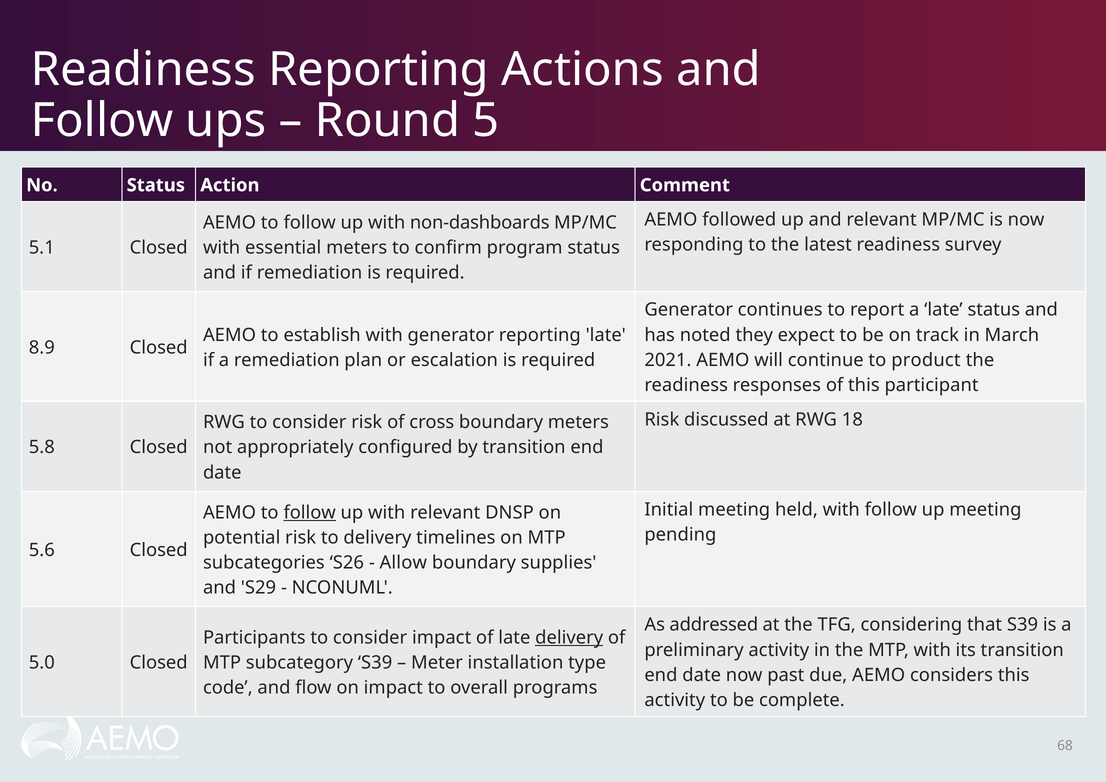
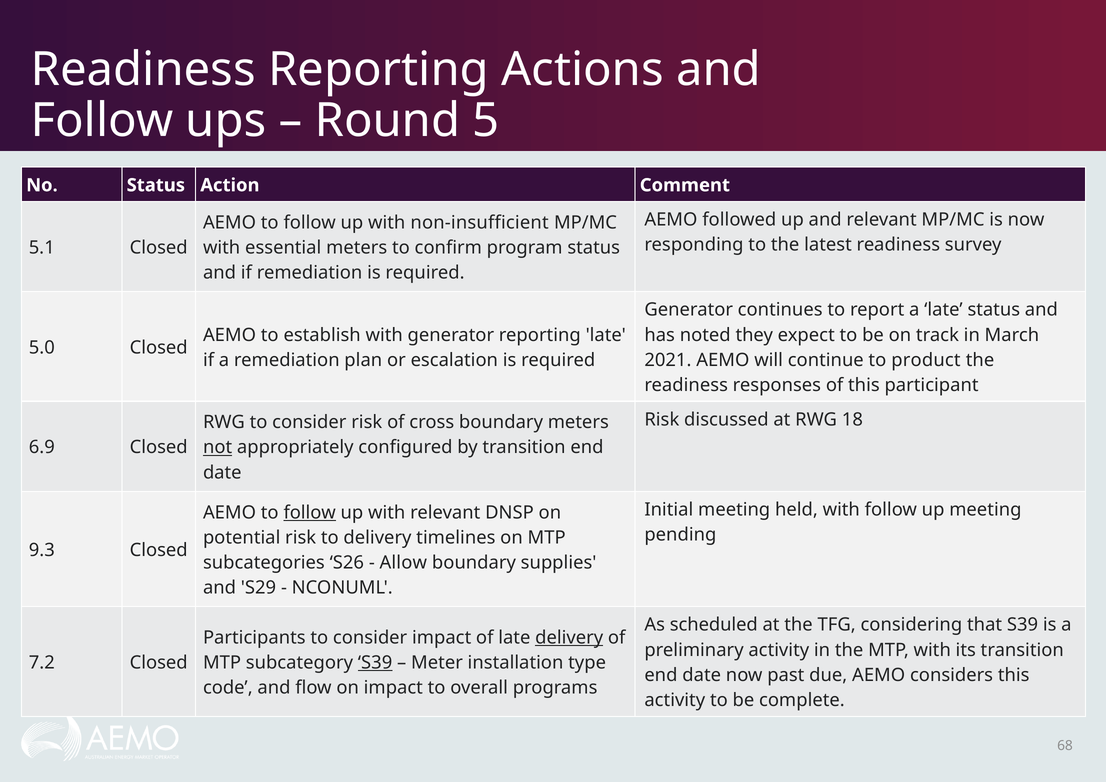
non-dashboards: non-dashboards -> non-insufficient (480, 222)
8.9: 8.9 -> 5.0 (42, 347)
5.8: 5.8 -> 6.9 (42, 447)
not underline: none -> present (218, 447)
5.6: 5.6 -> 9.3 (42, 550)
addressed: addressed -> scheduled (714, 625)
5.0: 5.0 -> 7.2 (42, 663)
S39 underline: none -> present (375, 663)
